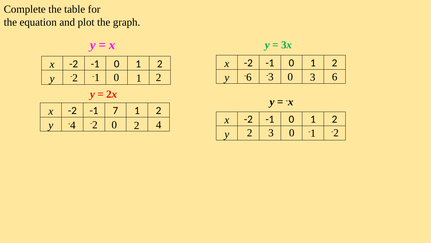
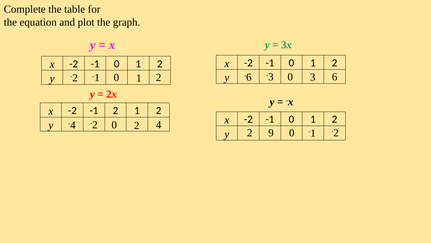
-1 7: 7 -> 2 (115, 110)
2 3: 3 -> 9 (271, 133)
